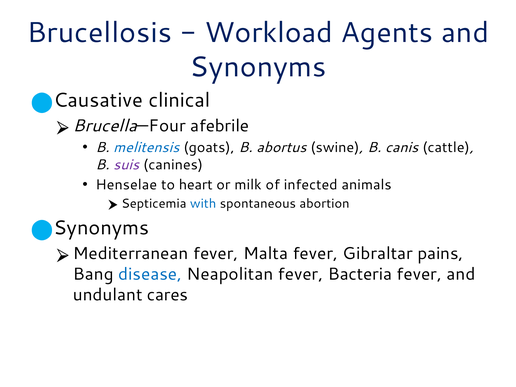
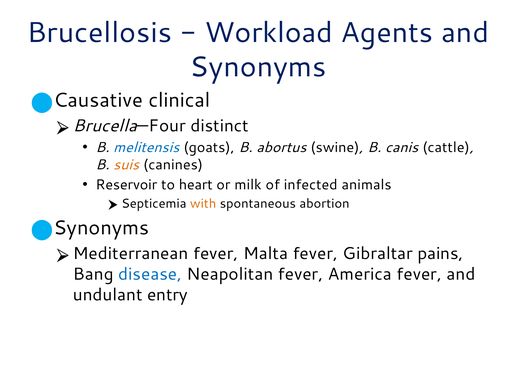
afebrile: afebrile -> distinct (220, 126)
suis colour: purple -> orange (126, 165)
Henselae: Henselae -> Reservoir (126, 185)
with colour: blue -> orange (203, 204)
Bacteria: Bacteria -> America (360, 274)
cares: cares -> entry (168, 295)
